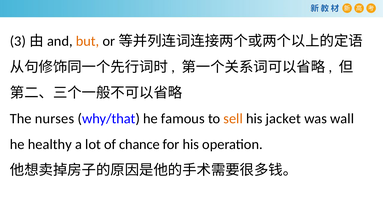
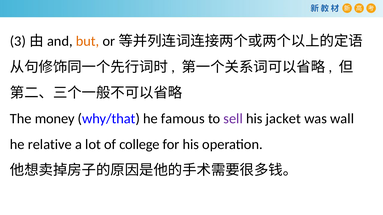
nurses: nurses -> money (55, 119)
sell colour: orange -> purple (233, 119)
healthy: healthy -> relative (50, 145)
chance: chance -> college (139, 145)
